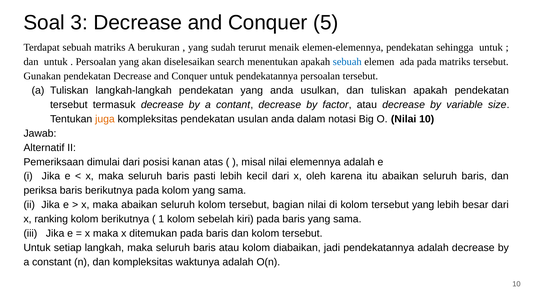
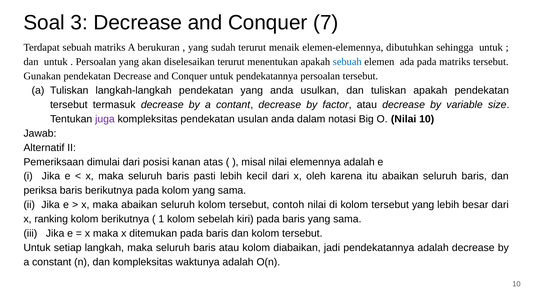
5: 5 -> 7 (326, 23)
elemen-elemennya pendekatan: pendekatan -> dibutuhkan (410, 48)
diselesaikan search: search -> terurut (231, 62)
juga colour: orange -> purple (105, 119)
bagian: bagian -> contoh (288, 205)
